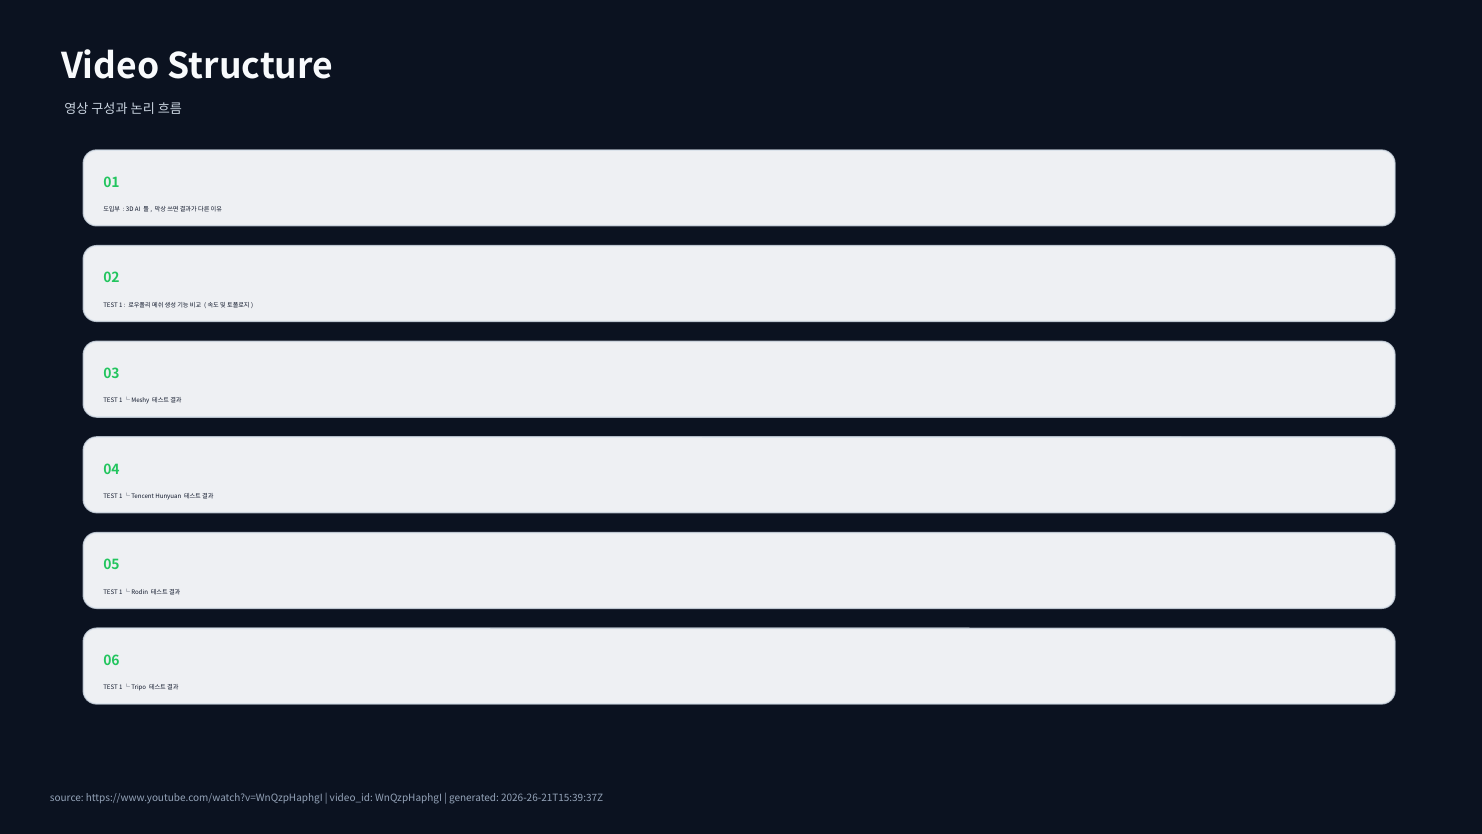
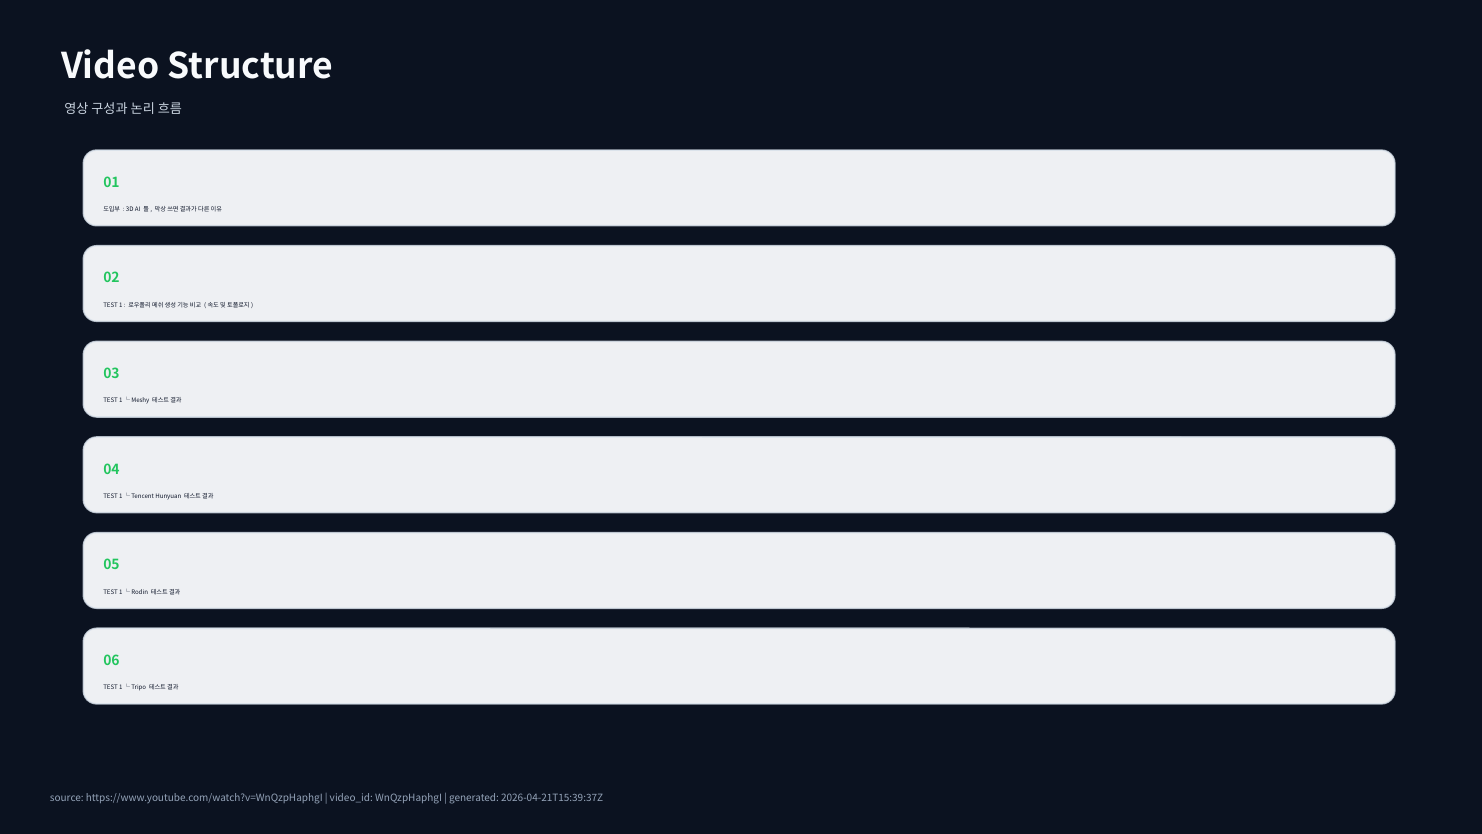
2026-26-21T15:39:37Z: 2026-26-21T15:39:37Z -> 2026-04-21T15:39:37Z (552, 798)
